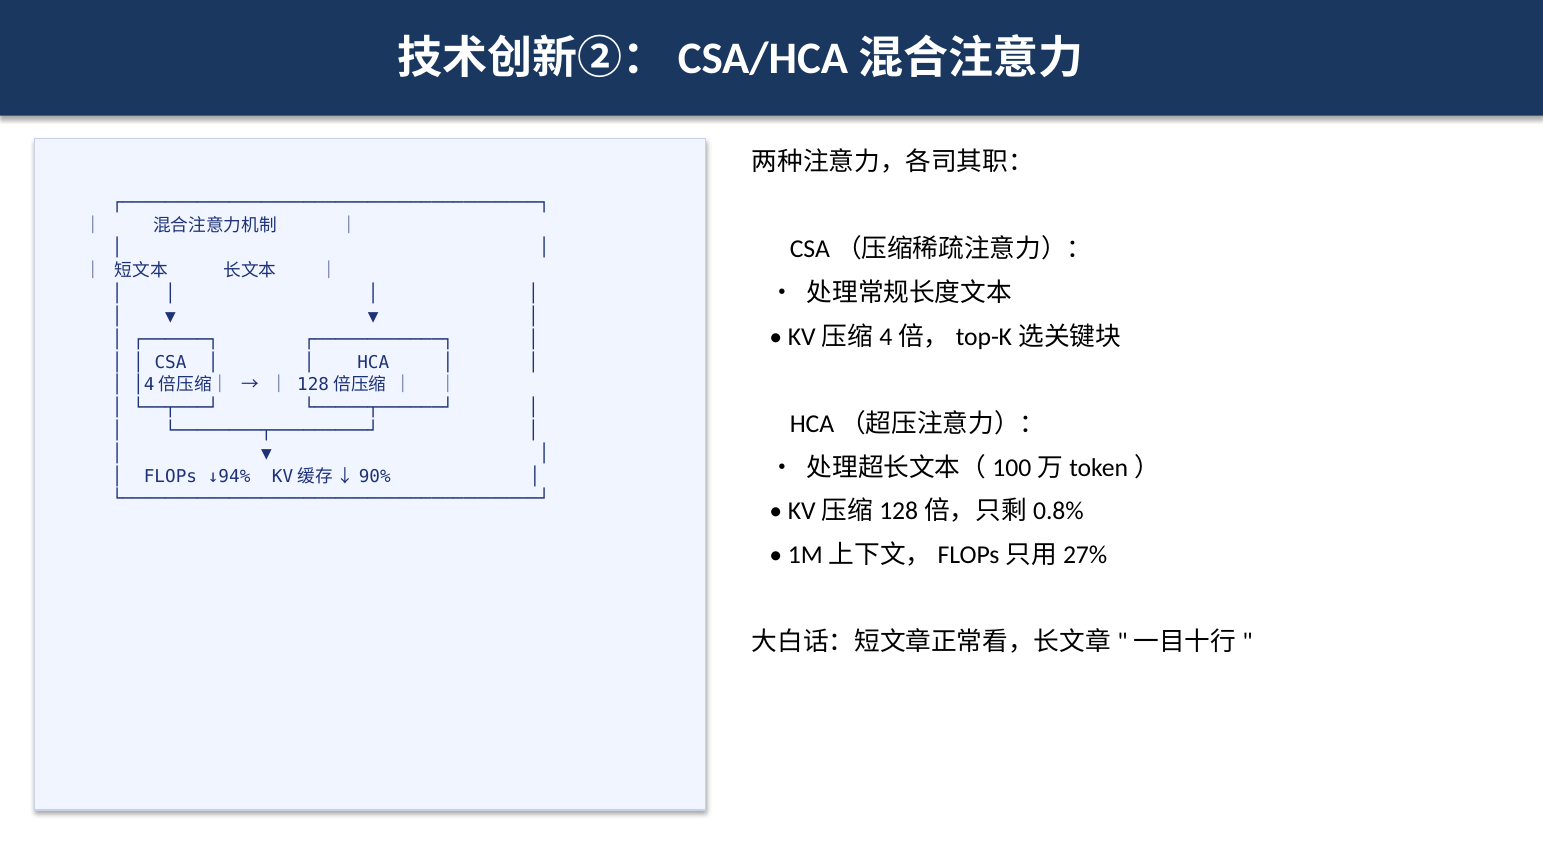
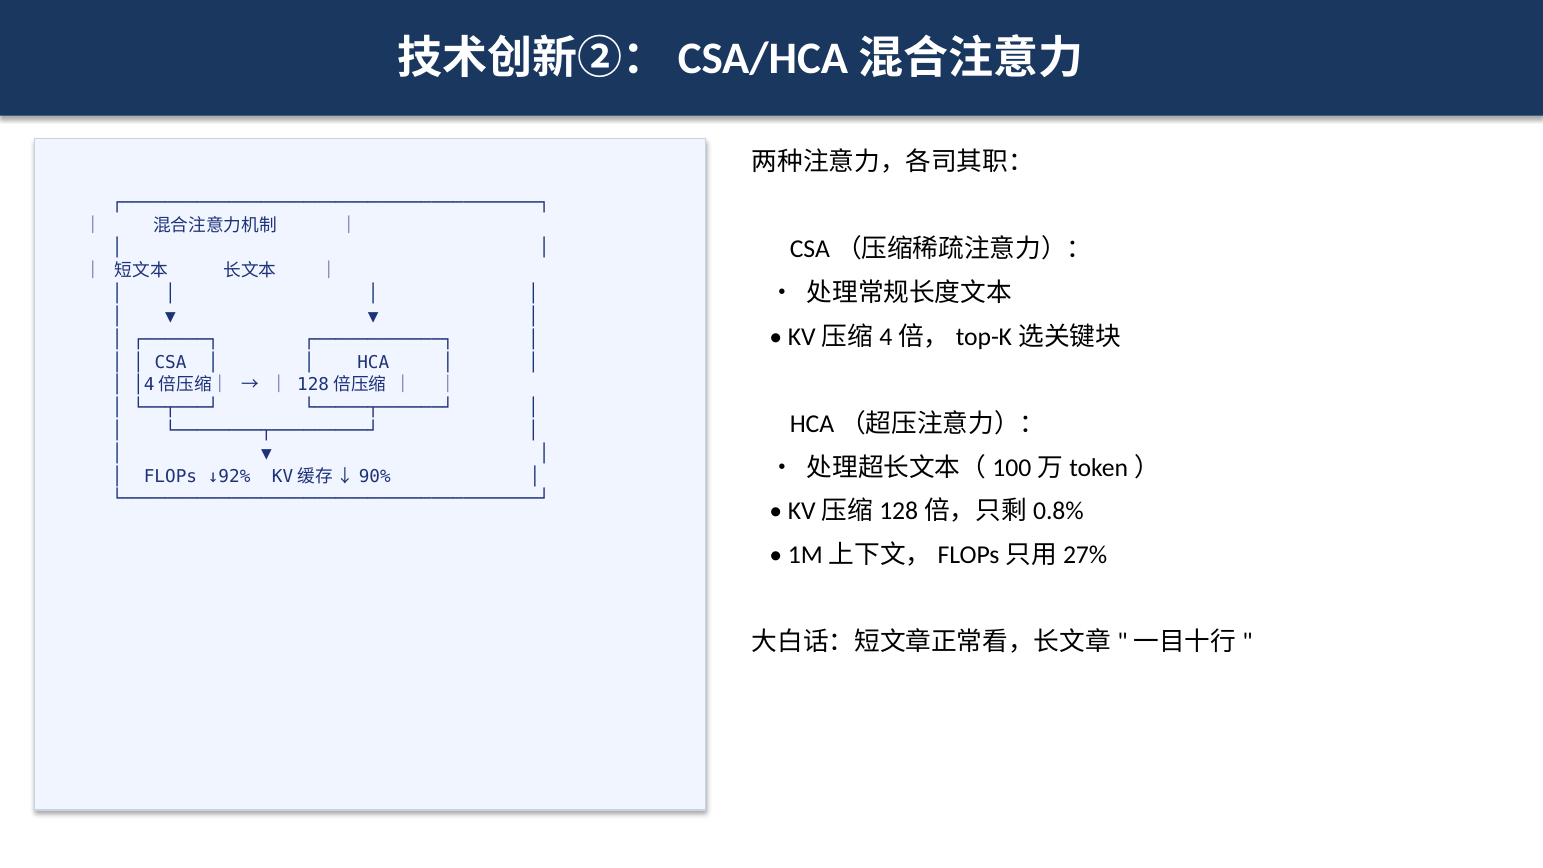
↓94%: ↓94% -> ↓92% (229, 476)
